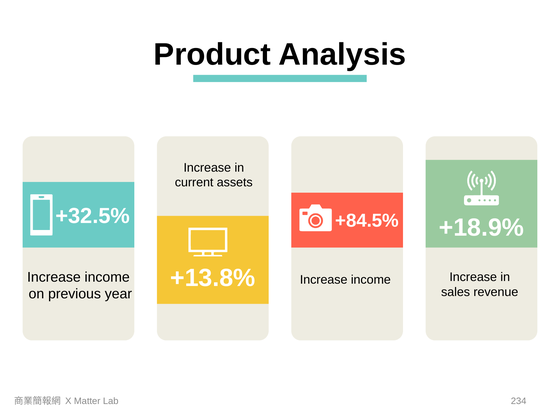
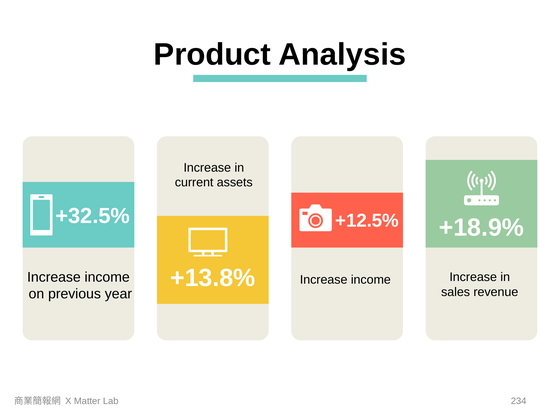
+84.5%: +84.5% -> +12.5% (367, 221)
